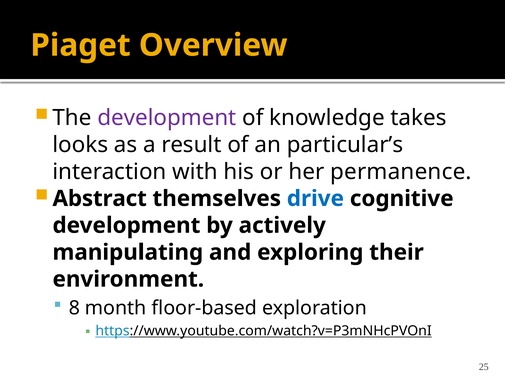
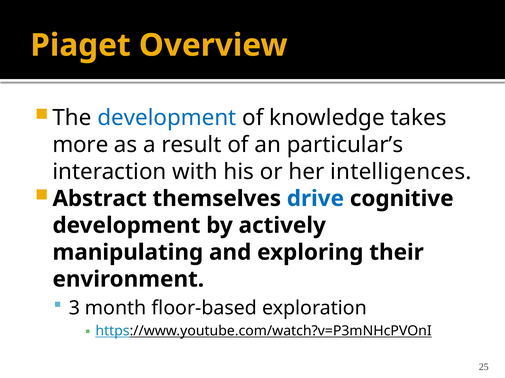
development colour: purple -> blue (167, 118)
looks: looks -> more (80, 145)
permanence: permanence -> intelligences (401, 172)
8: 8 -> 3 (74, 309)
